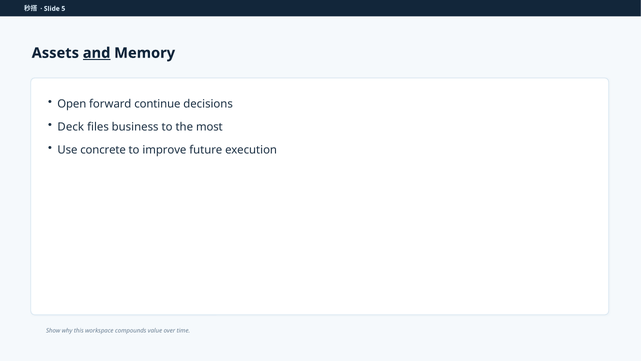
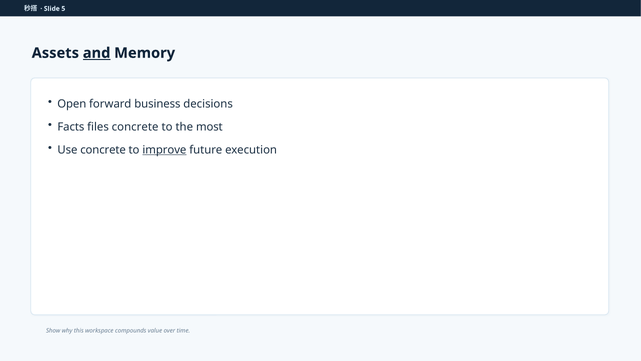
continue: continue -> business (157, 104)
Deck: Deck -> Facts (71, 127)
files business: business -> concrete (135, 127)
improve underline: none -> present (164, 150)
